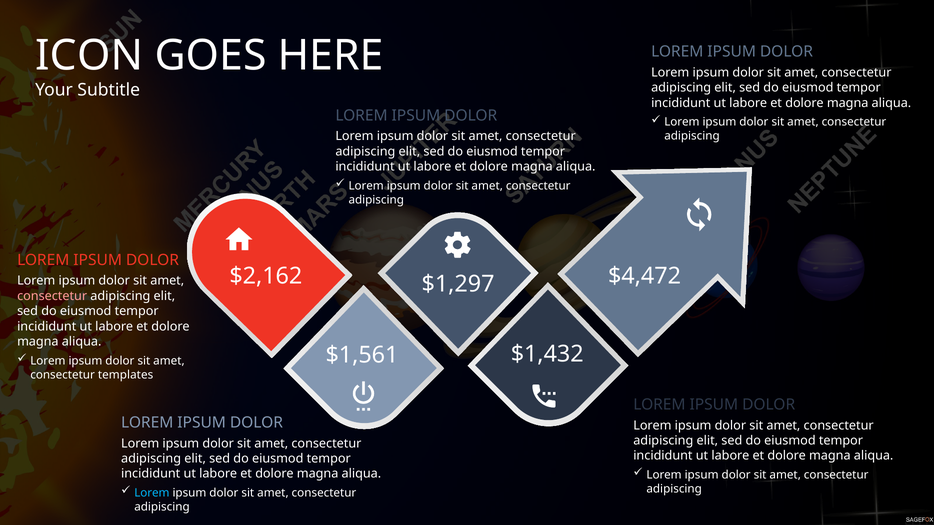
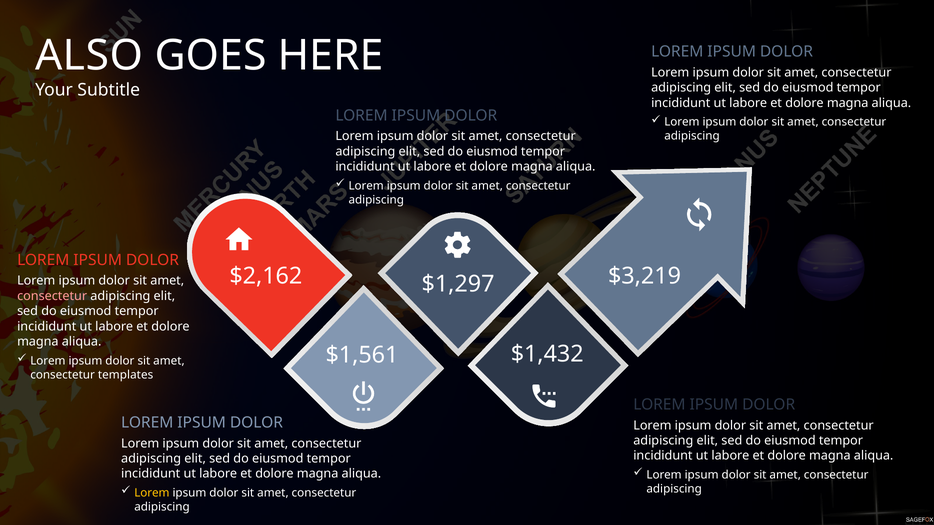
ICON: ICON -> ALSO (89, 55)
$4,472: $4,472 -> $3,219 (645, 276)
Lorem colour: light blue -> yellow (152, 493)
